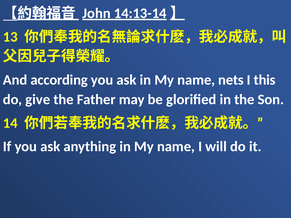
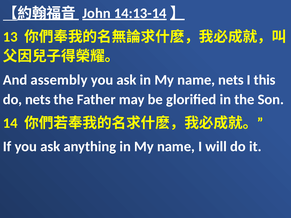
according: according -> assembly (59, 80)
do give: give -> nets (38, 100)
